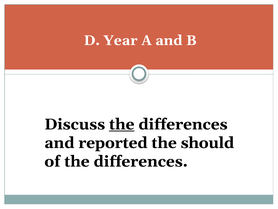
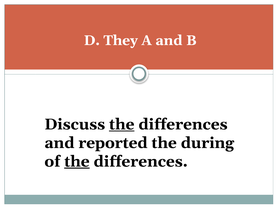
Year: Year -> They (121, 40)
should: should -> during (207, 143)
the underline: none -> present (77, 161)
